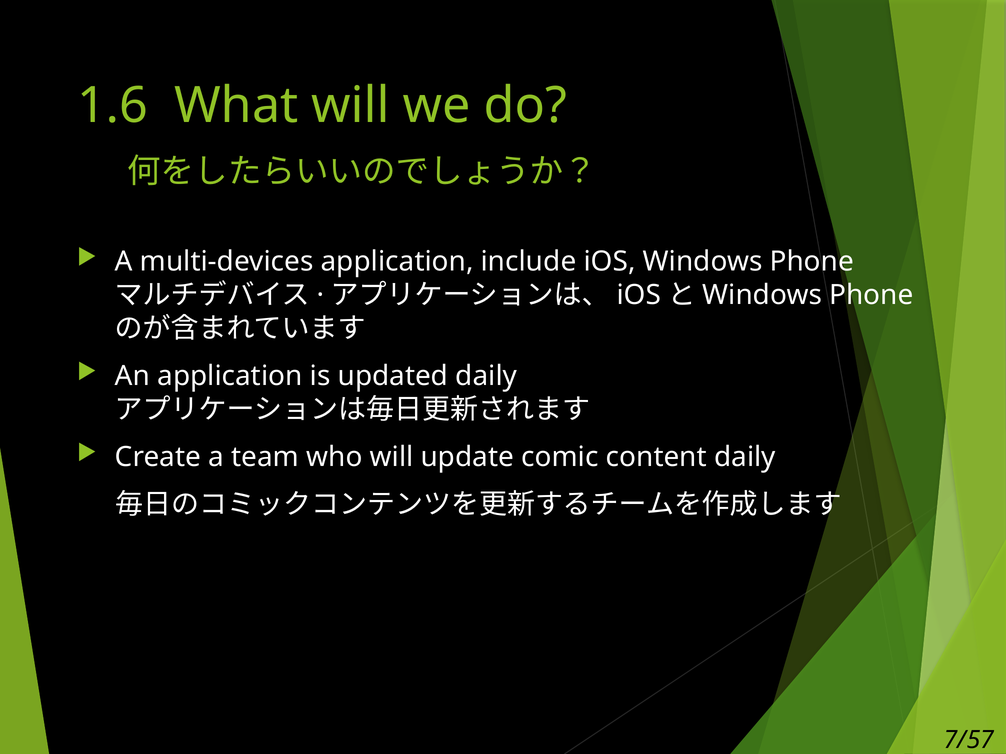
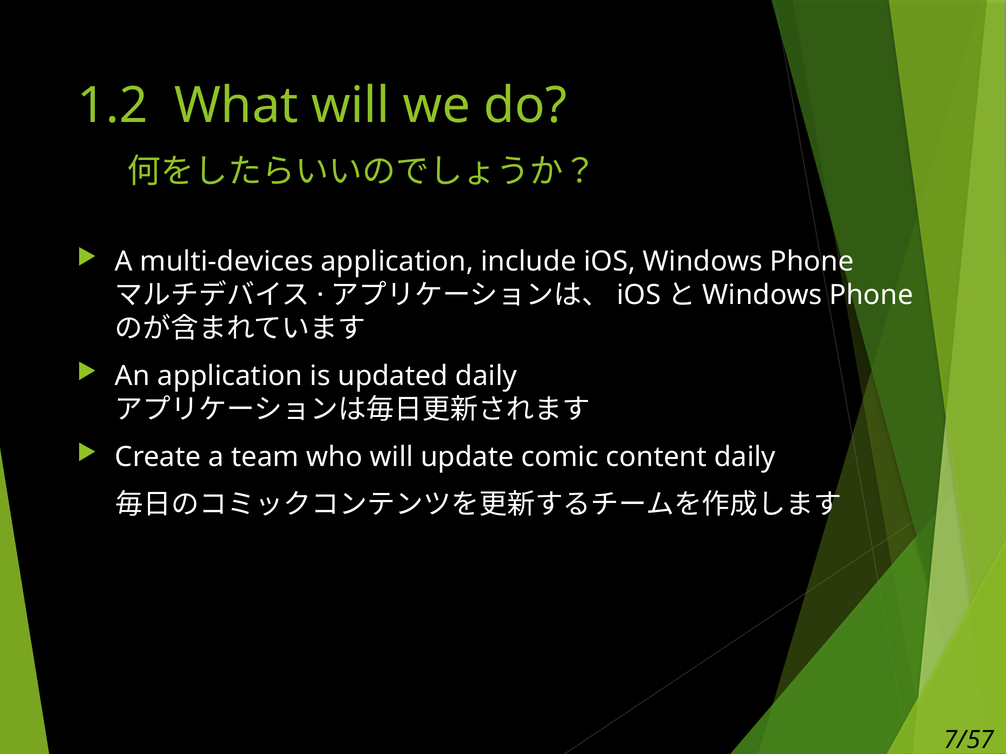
1.6: 1.6 -> 1.2 (113, 106)
